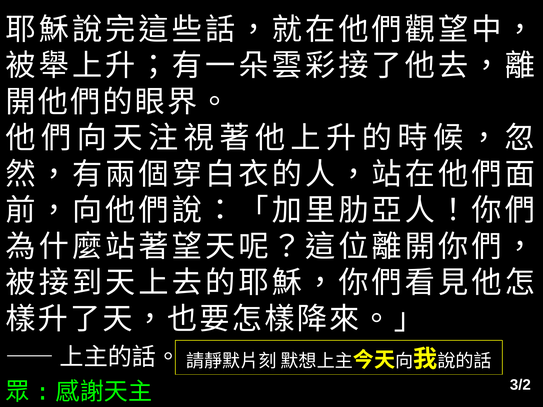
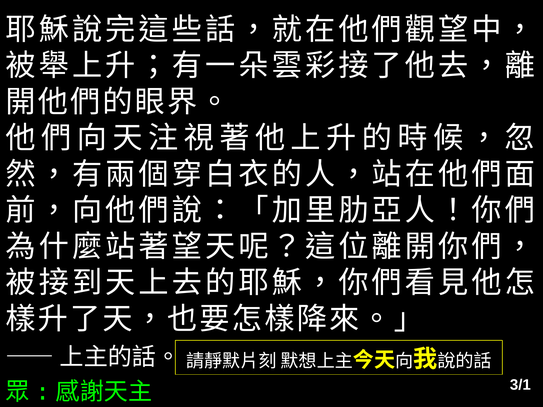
3/2: 3/2 -> 3/1 (520, 385)
